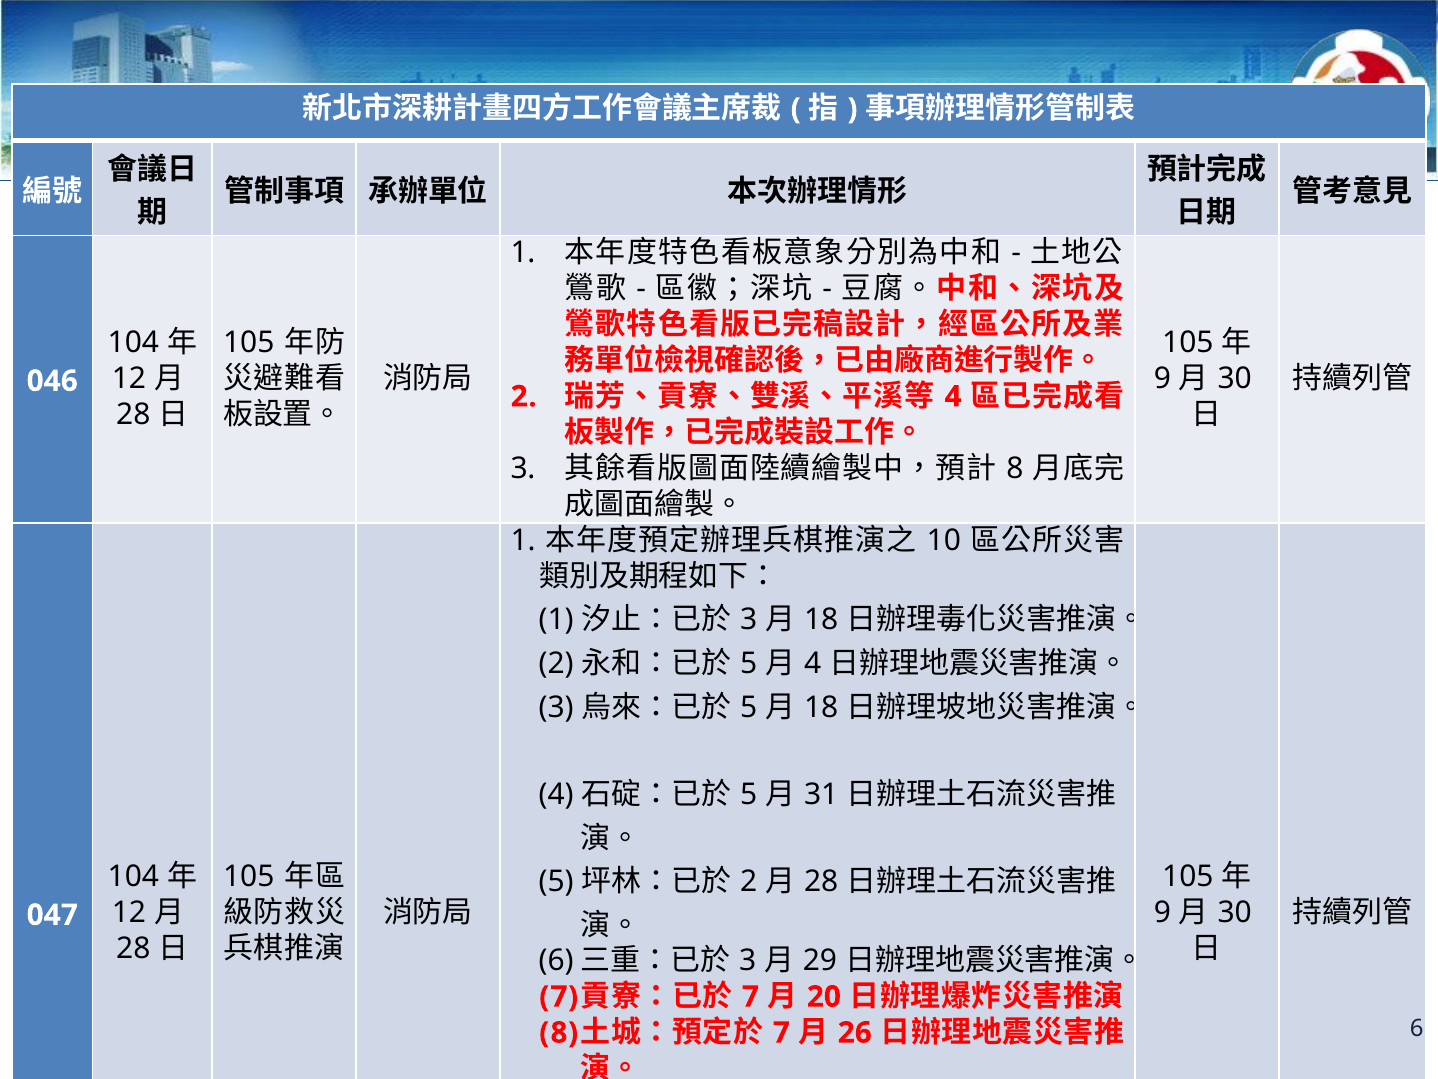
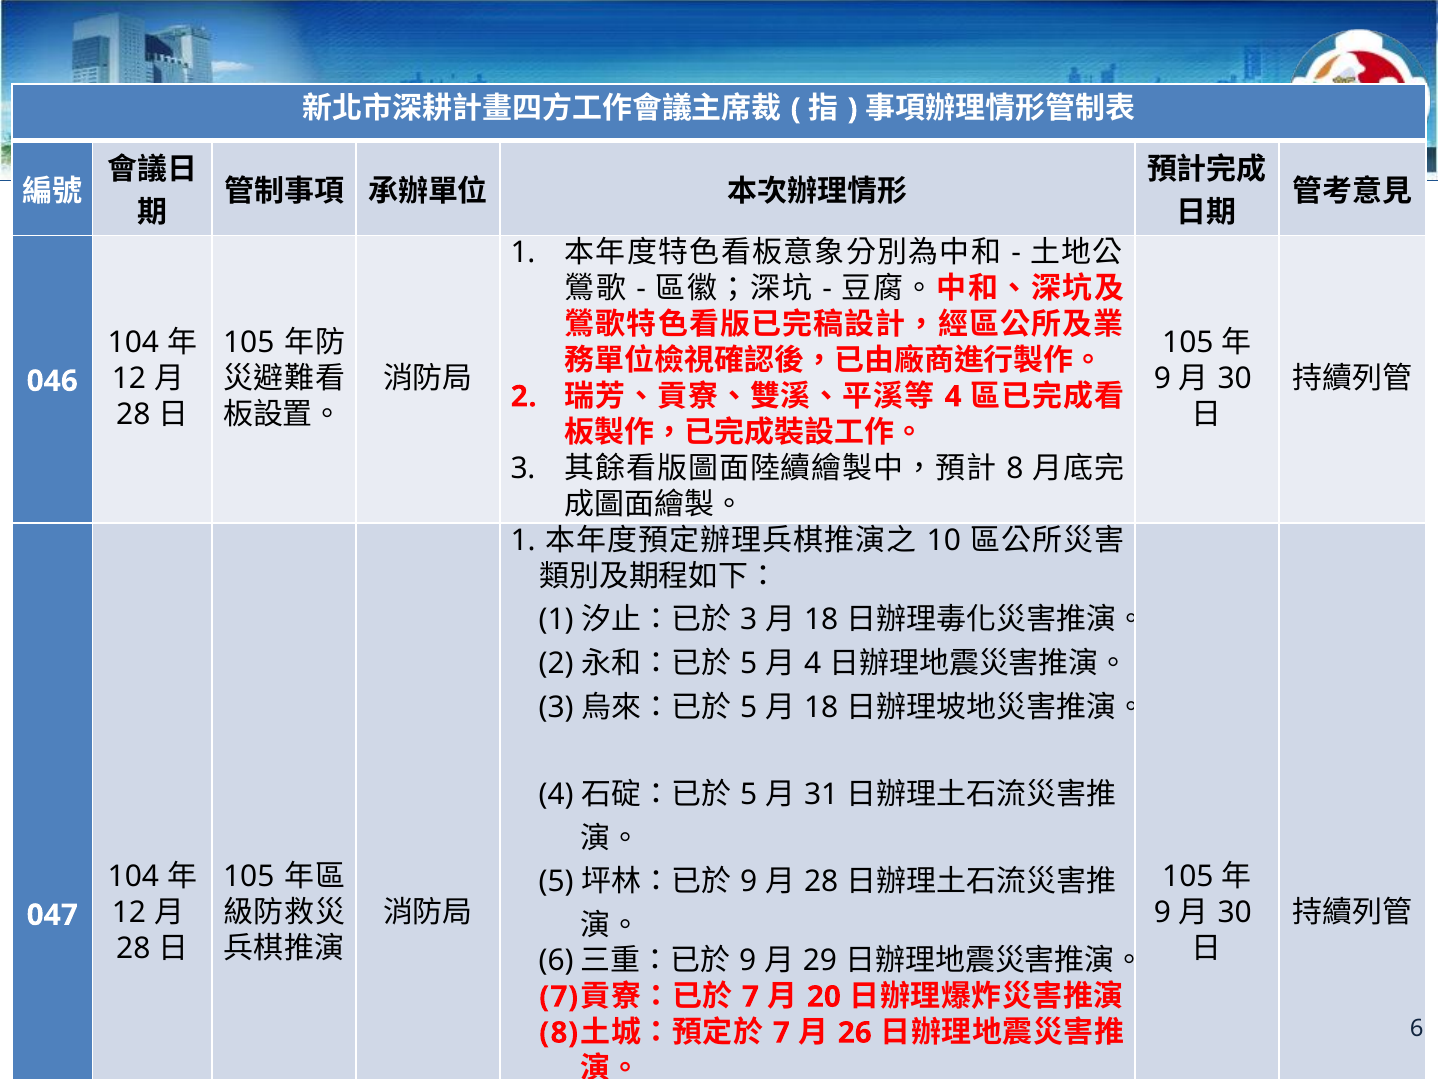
2: 2 -> 9 (749, 881)
3: 3 -> 9 (748, 960)
